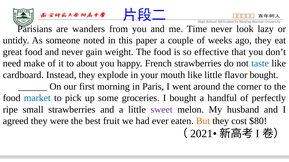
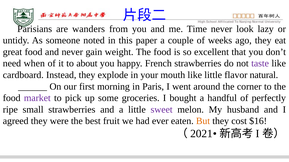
effective: effective -> excellent (212, 52)
make: make -> when (34, 64)
taste colour: blue -> purple (260, 64)
flavor bought: bought -> natural (264, 75)
market colour: blue -> purple (37, 98)
$80: $80 -> $16 (258, 121)
